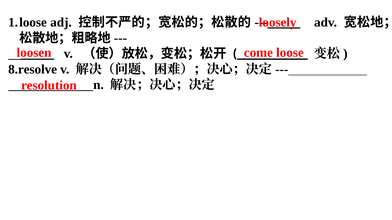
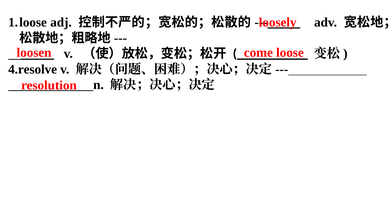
8.resolve: 8.resolve -> 4.resolve (33, 69)
